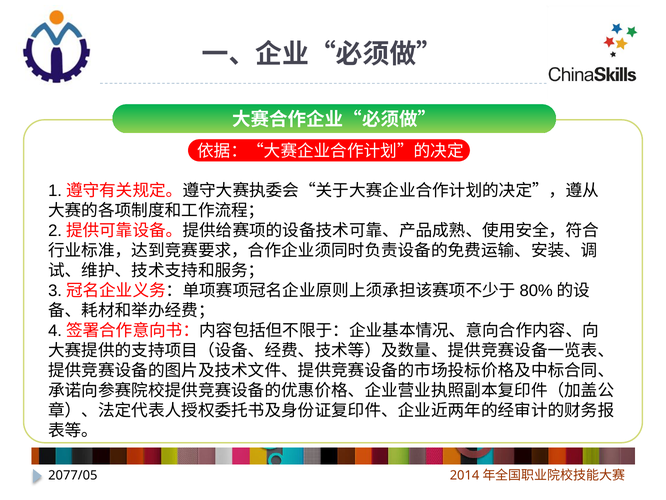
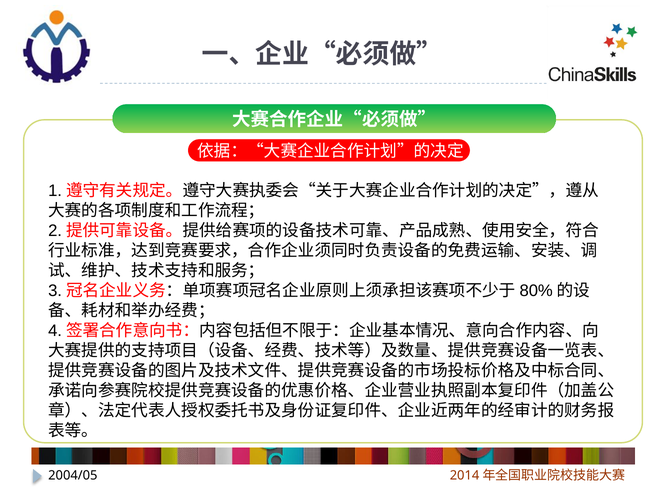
2077/05: 2077/05 -> 2004/05 (73, 475)
